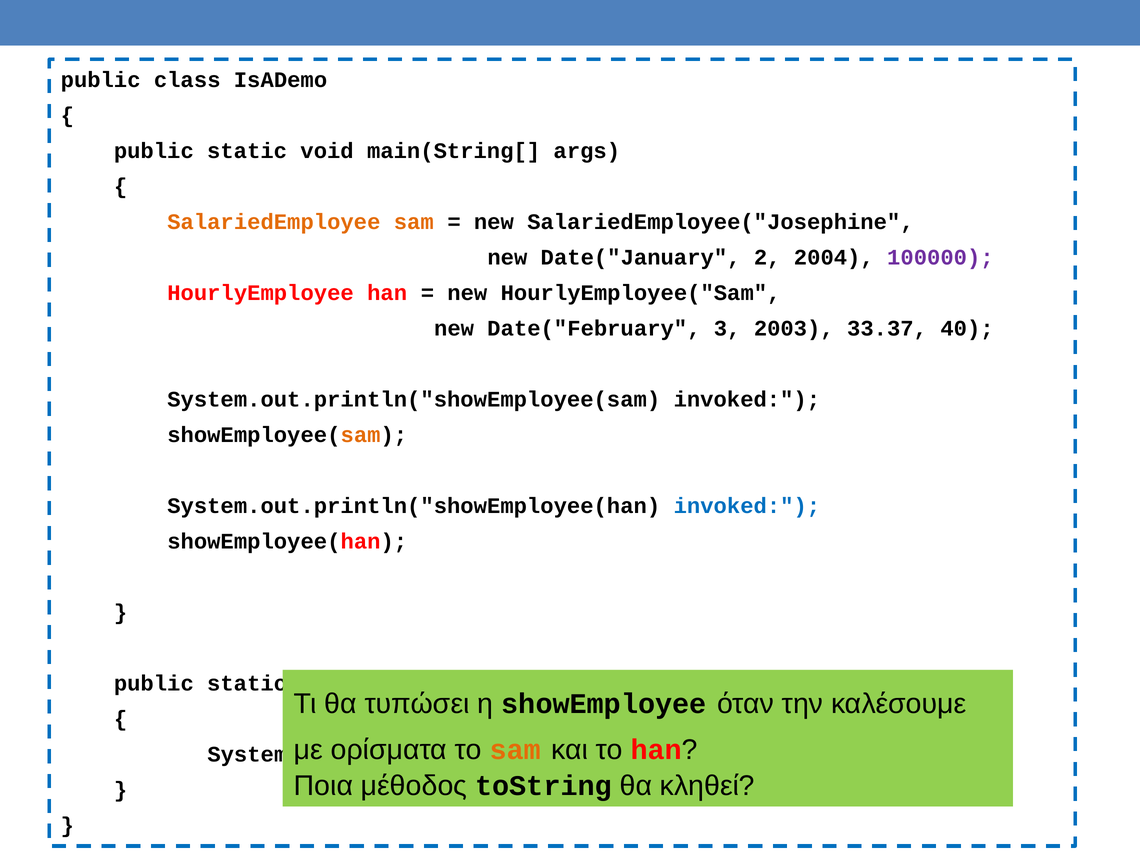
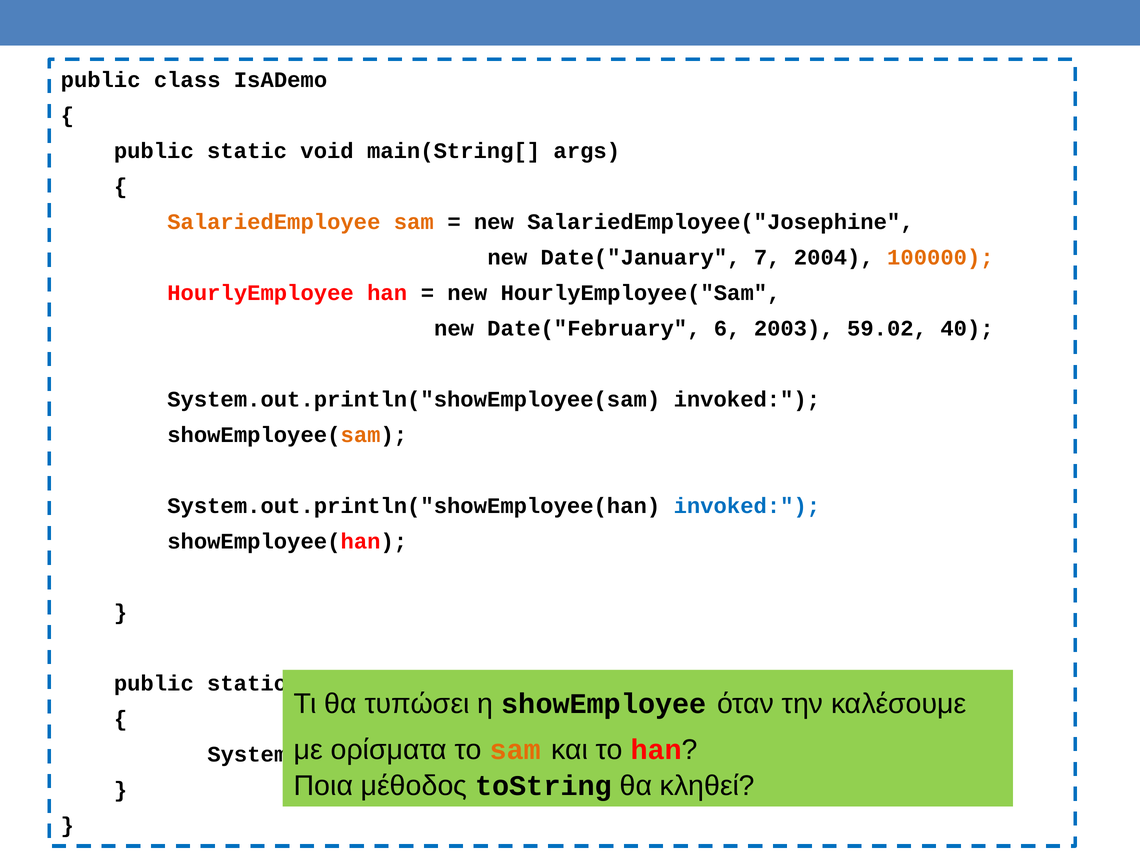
2: 2 -> 7 (767, 257)
100000 colour: purple -> orange (940, 257)
3: 3 -> 6 (727, 328)
33.37: 33.37 -> 59.02 (887, 328)
